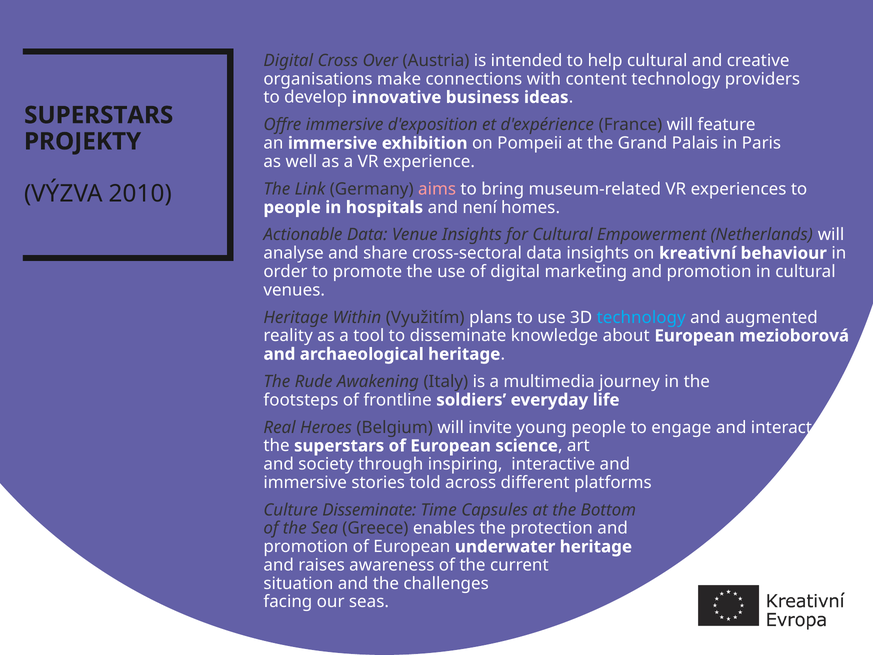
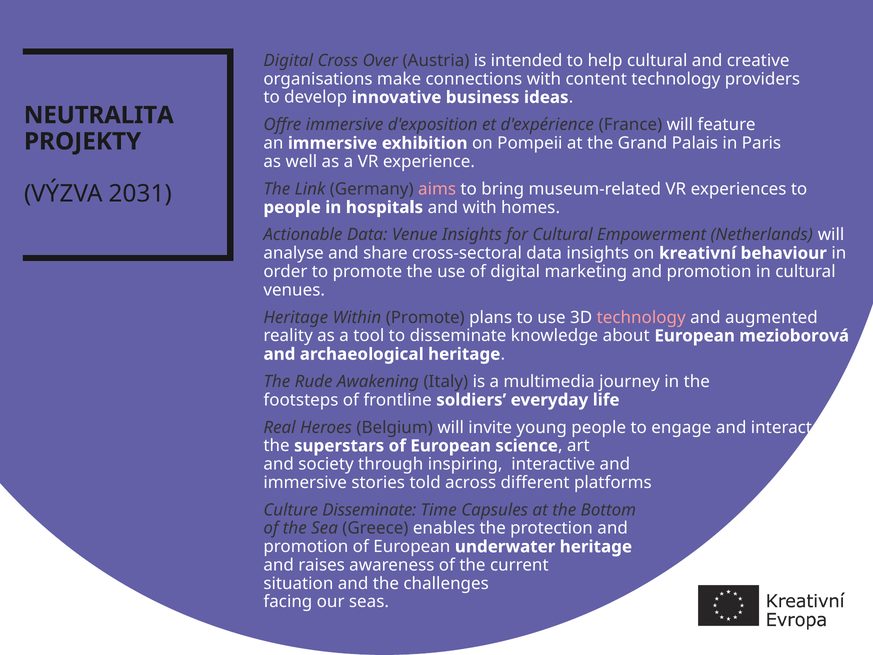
SUPERSTARS: SUPERSTARS -> NEUTRALITA (99, 115)
2010: 2010 -> 2031 (140, 194)
and není: není -> with (480, 207)
Within Využitím: Využitím -> Promote (425, 317)
technology colour: light blue -> pink (641, 317)
